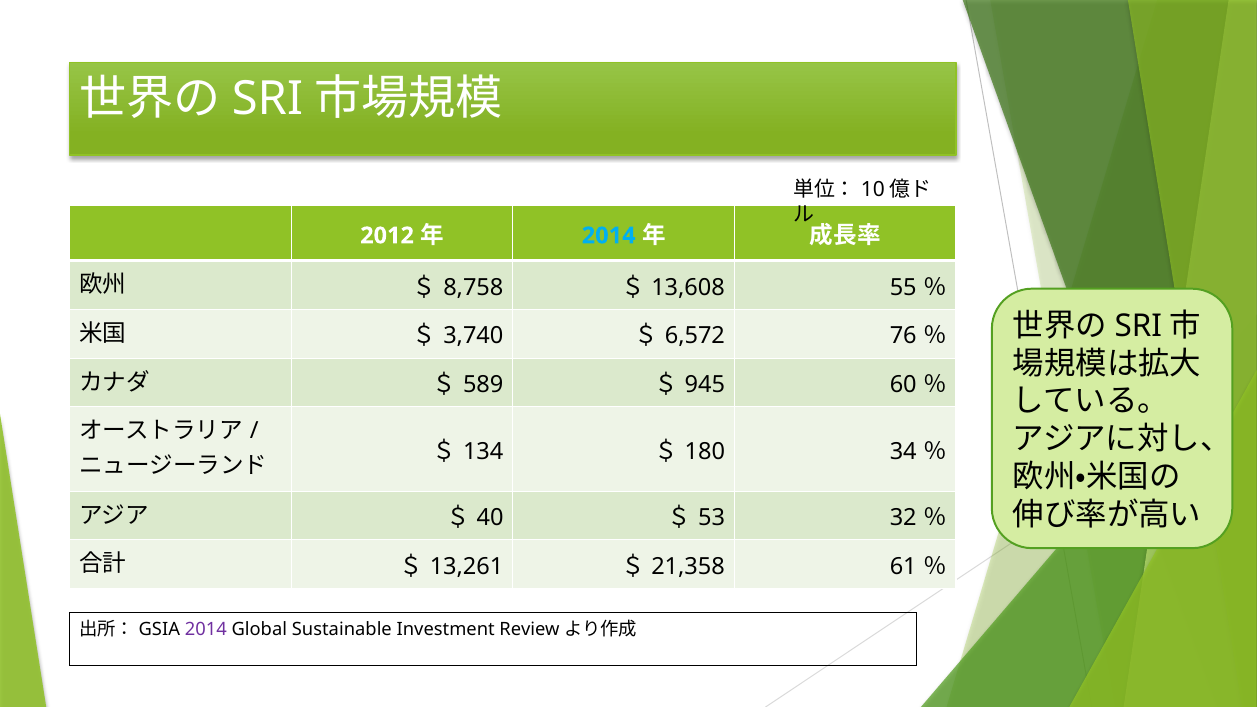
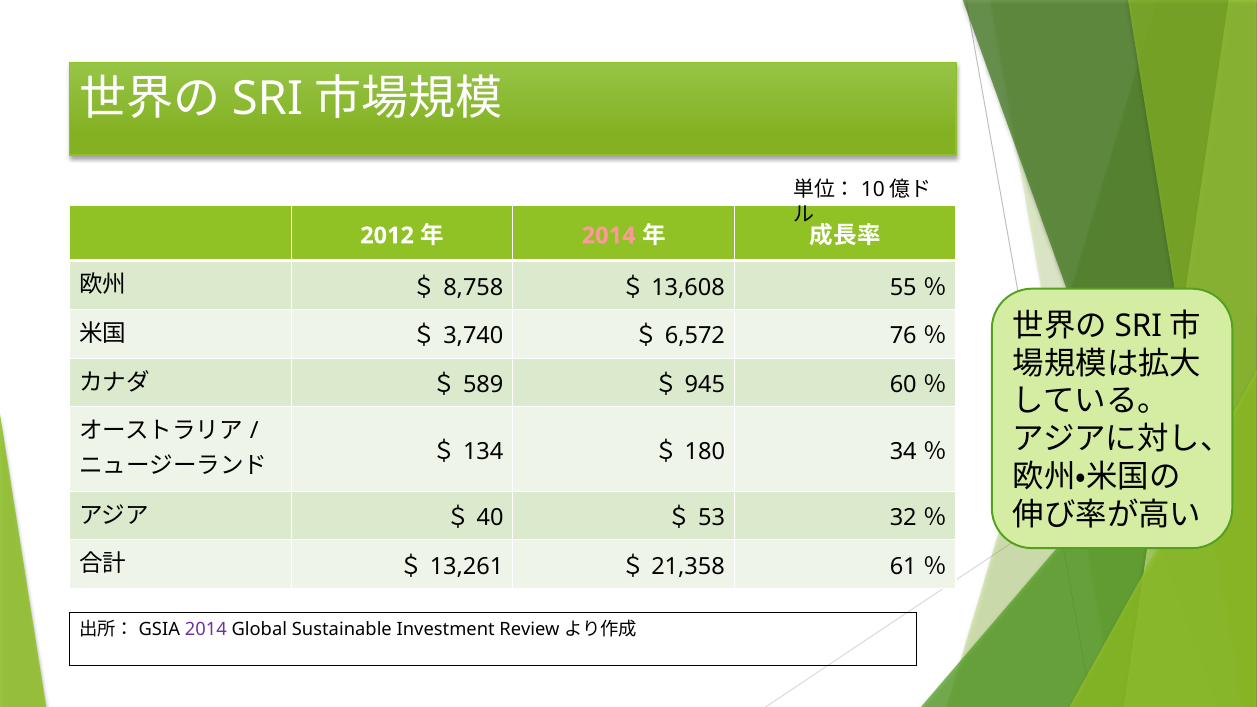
2014 colour: light blue -> pink (609, 236)
